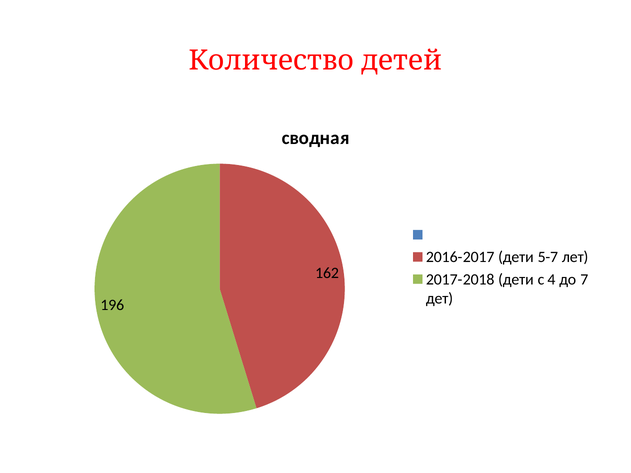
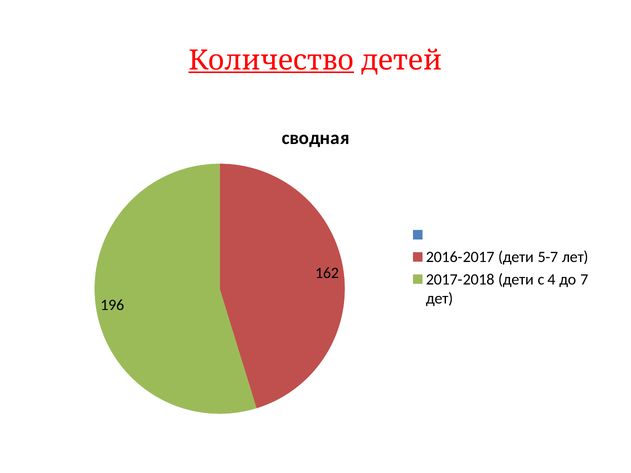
Количество underline: none -> present (271, 60)
